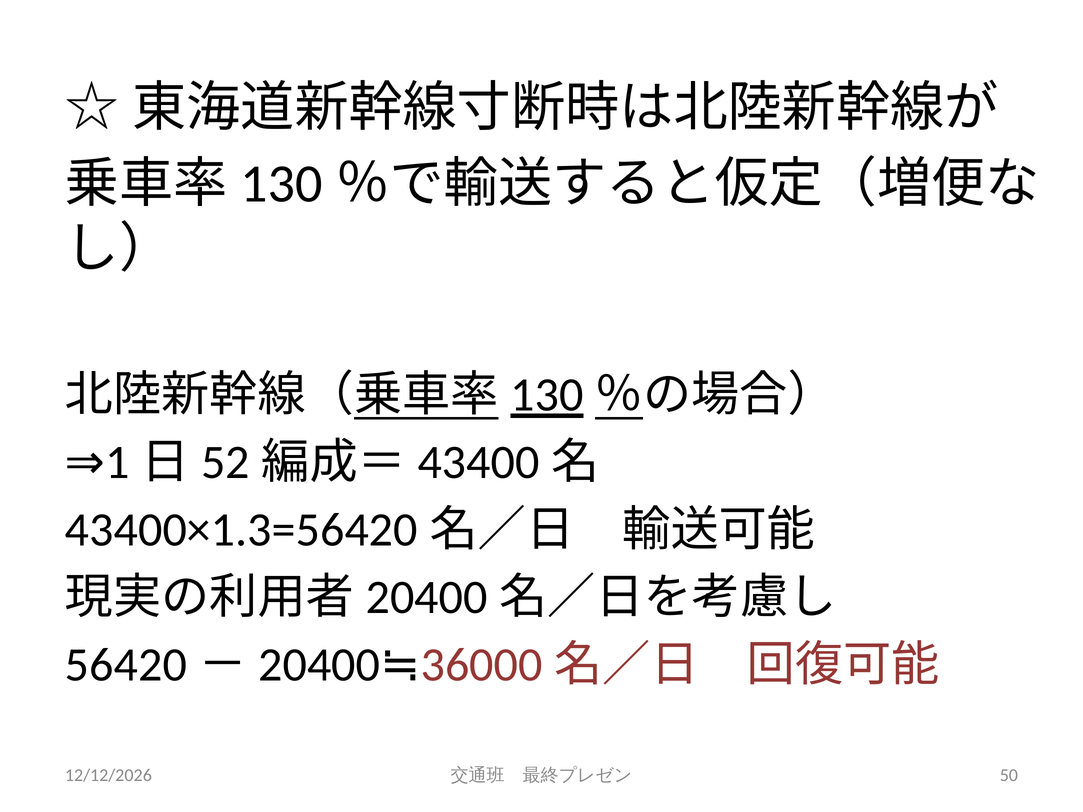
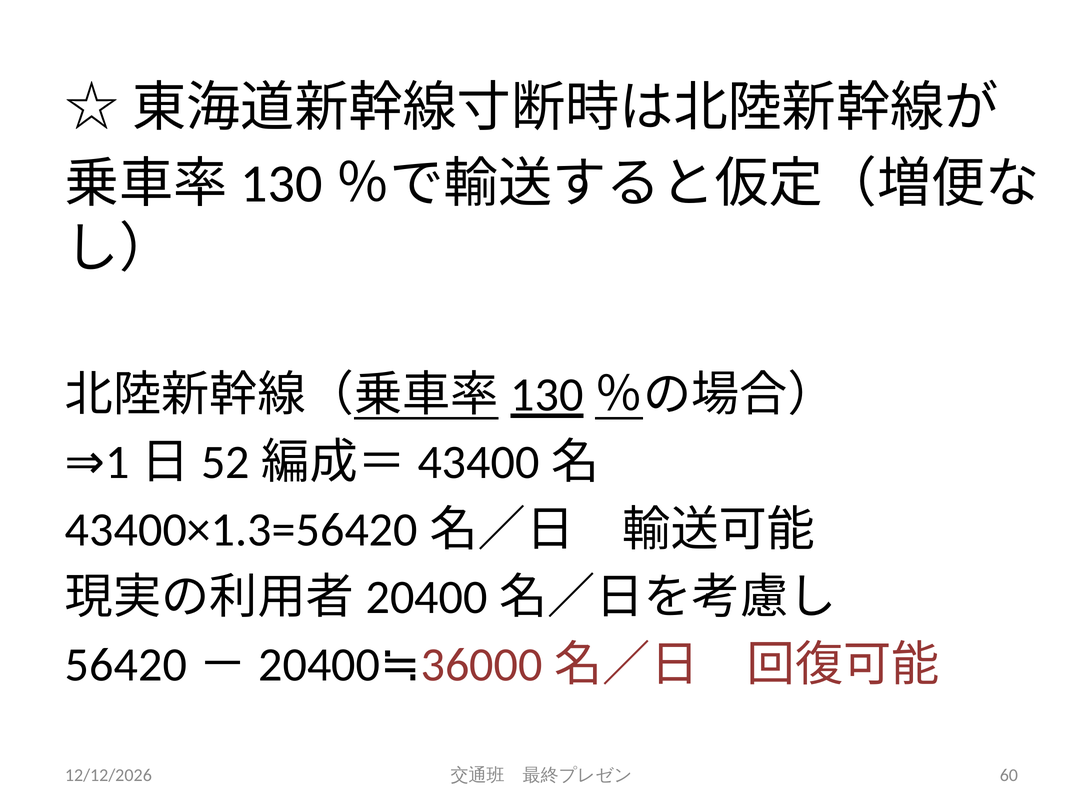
50: 50 -> 60 (1009, 776)
